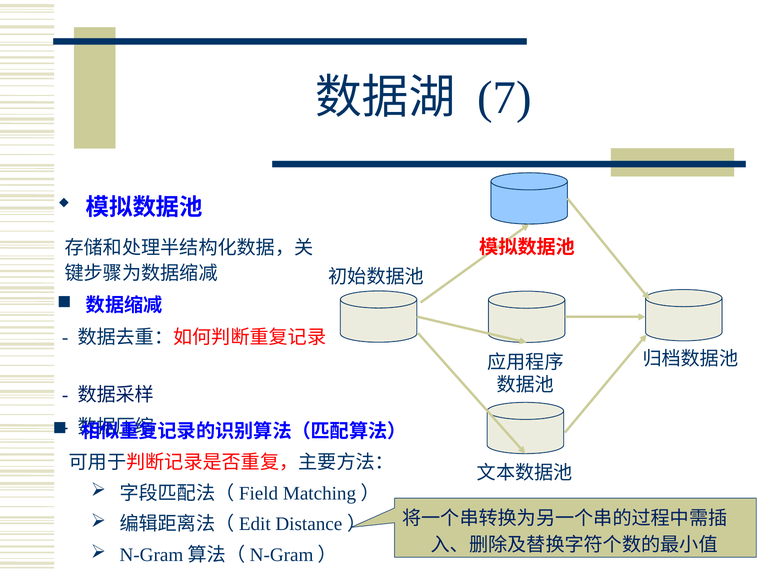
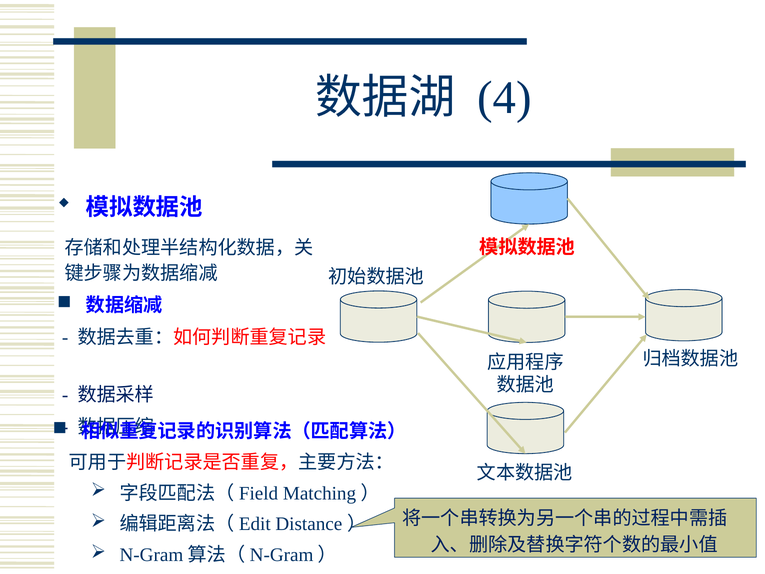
7: 7 -> 4 (504, 98)
